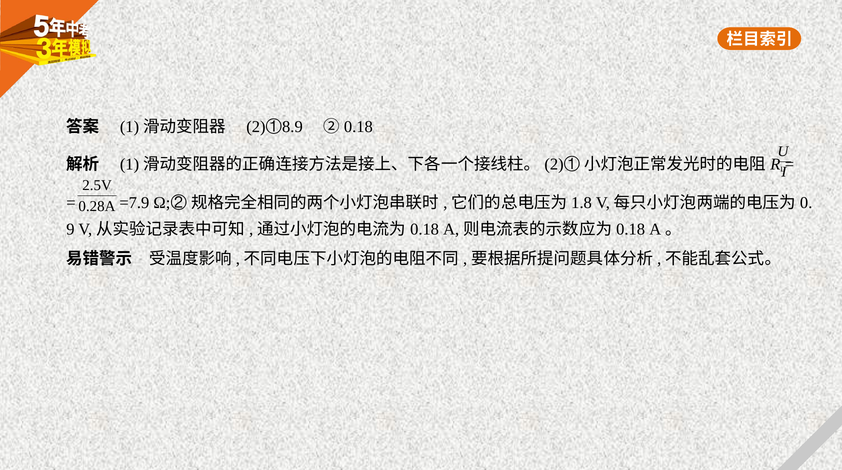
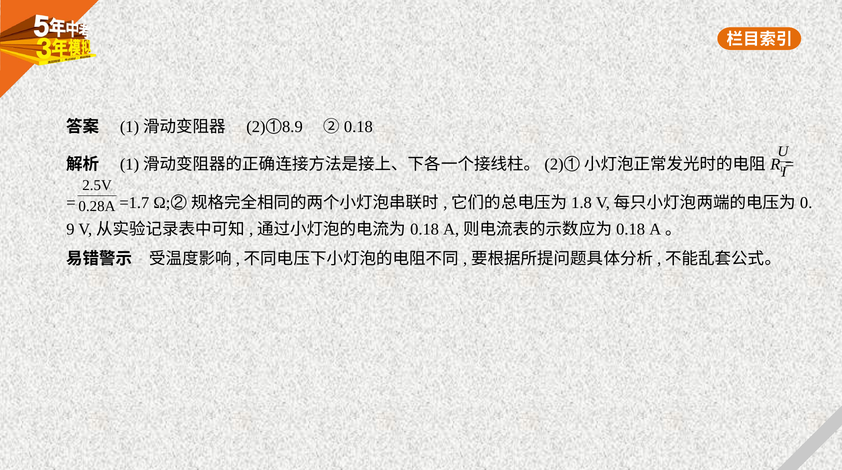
=7.9: =7.9 -> =1.7 (134, 203)
